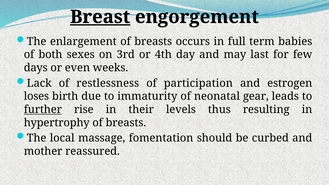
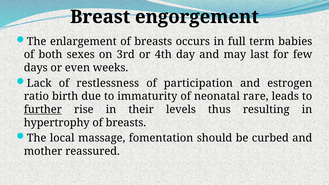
Breast underline: present -> none (100, 17)
loses: loses -> ratio (36, 96)
gear: gear -> rare (256, 96)
